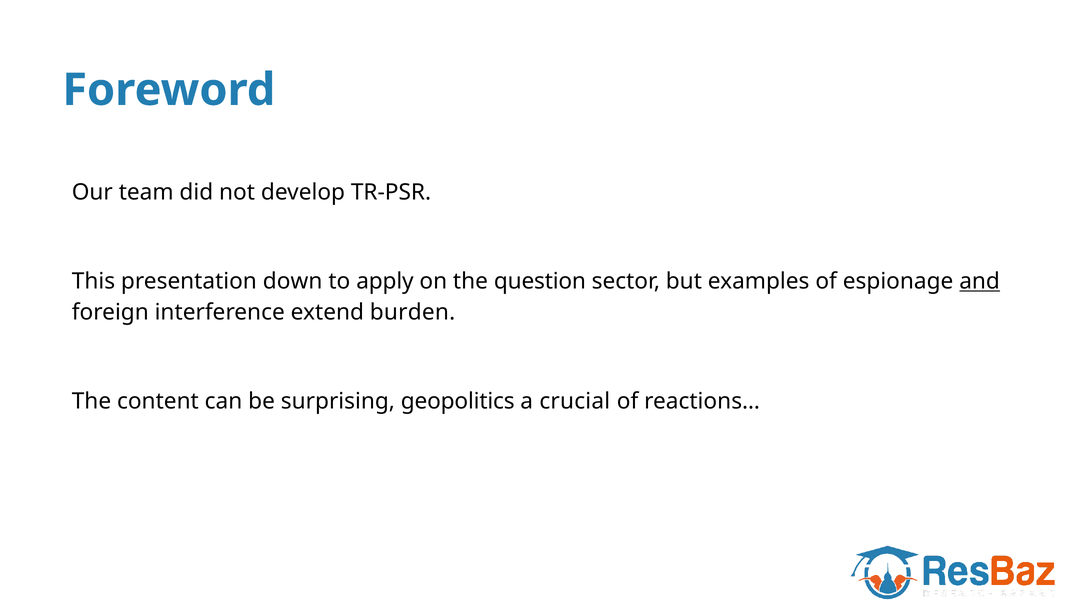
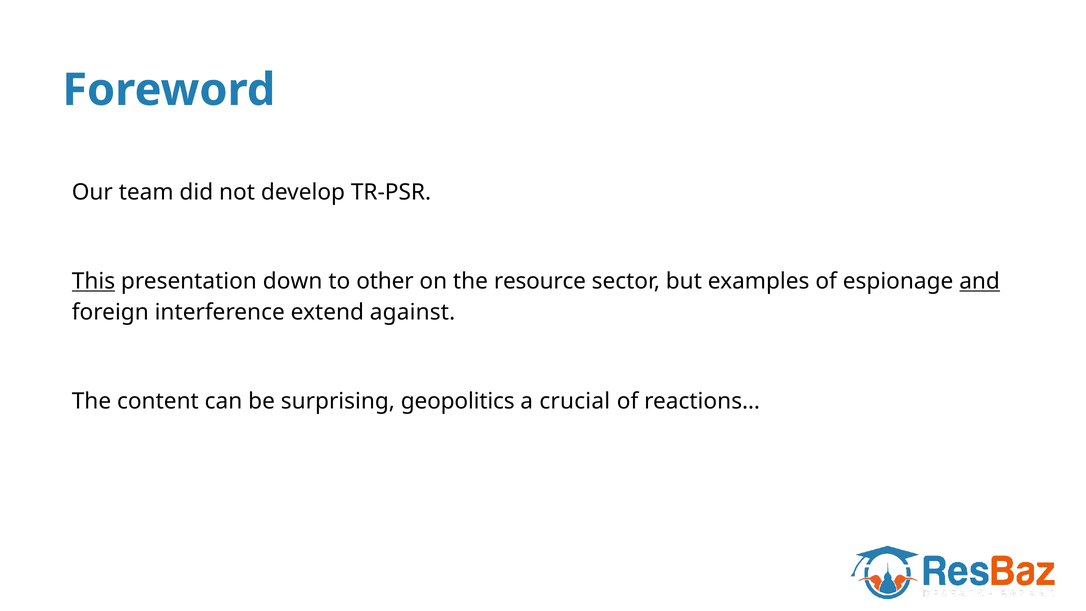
This underline: none -> present (93, 281)
apply: apply -> other (385, 281)
question: question -> resource (540, 281)
burden: burden -> against (413, 312)
